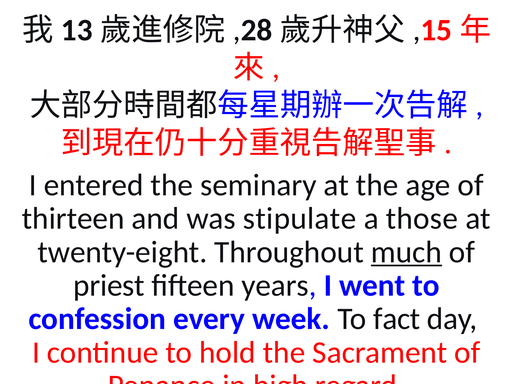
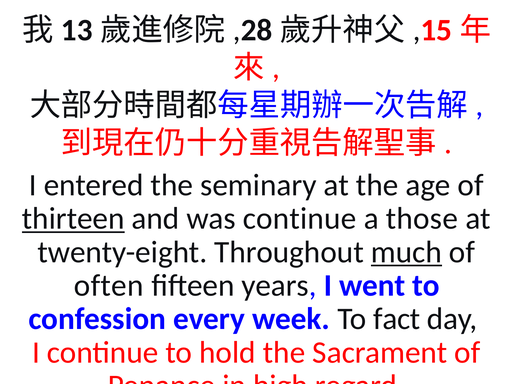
thirteen underline: none -> present (73, 219)
was stipulate: stipulate -> continue (300, 219)
priest: priest -> often (109, 286)
